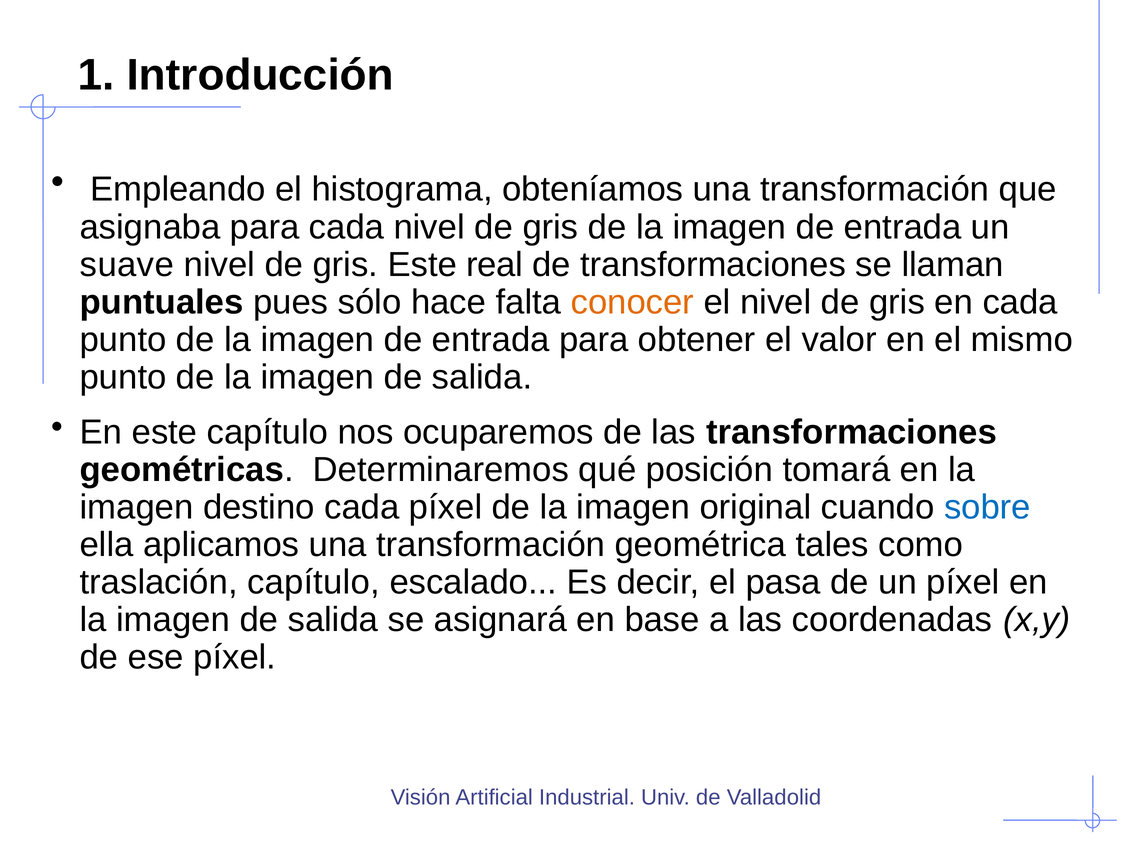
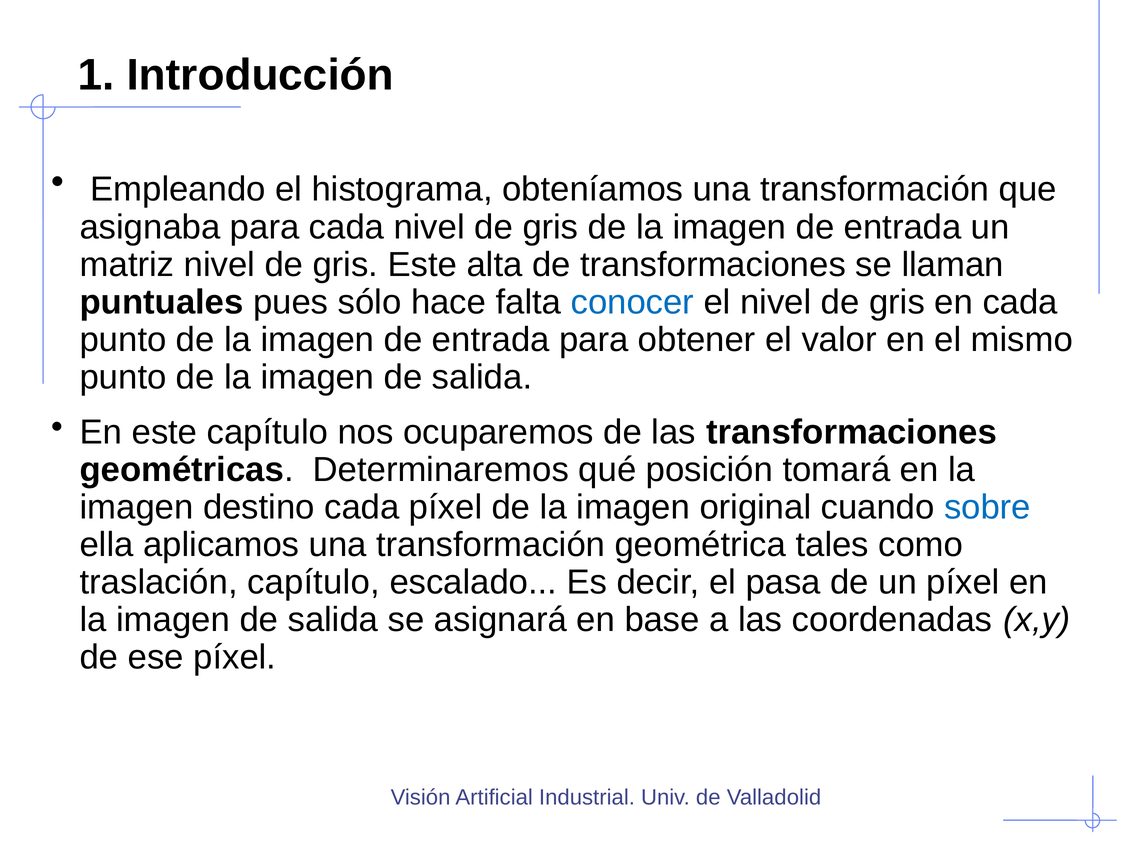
suave: suave -> matriz (127, 265)
real: real -> alta (495, 265)
conocer colour: orange -> blue (632, 302)
